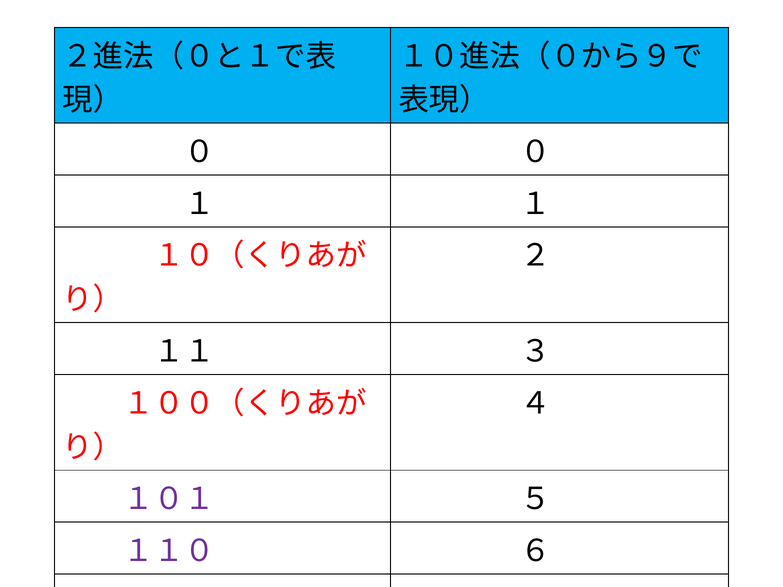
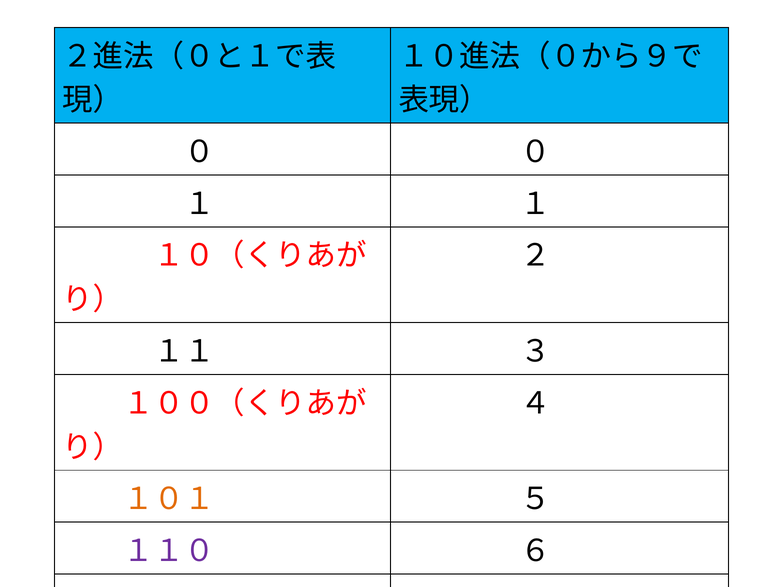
１０１ colour: purple -> orange (169, 500)
